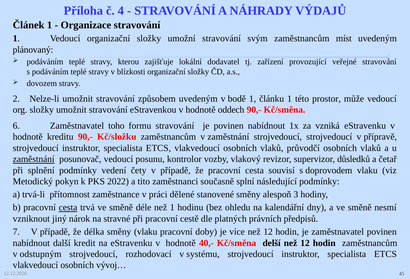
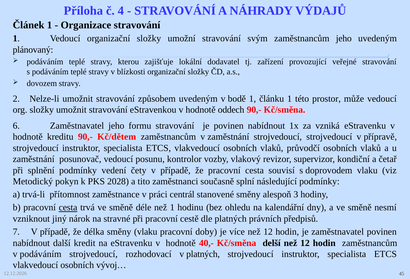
zaměstnancům míst: míst -> jeho (344, 39)
Zaměstnavatel toho: toho -> jeho (116, 126)
Kč/složku: Kč/složku -> Kč/dětem (117, 137)
zaměstnání underline: present -> none (34, 159)
důsledků: důsledků -> kondiční (354, 159)
2022: 2022 -> 2028 (118, 182)
dělené: dělené -> centrál (182, 195)
v odstupným: odstupným -> podáváním (41, 254)
v systému: systému -> platných (203, 254)
